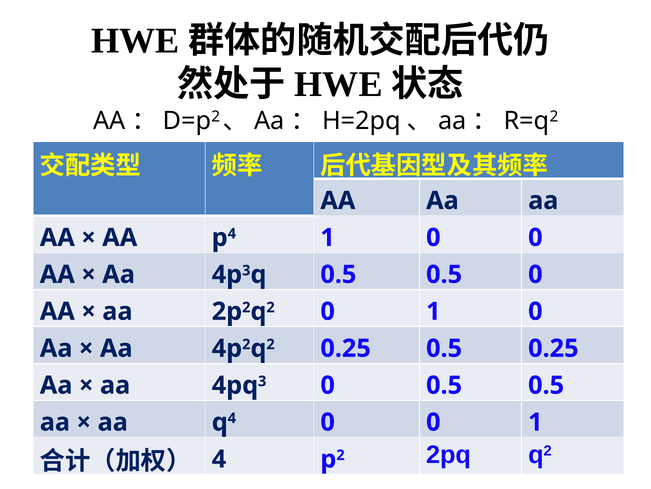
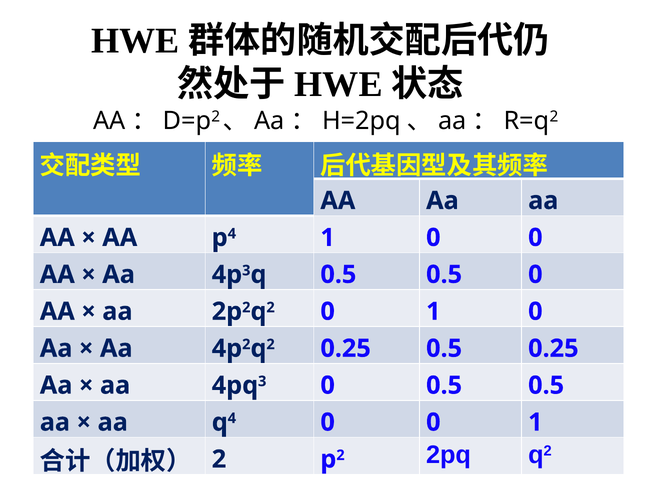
4: 4 -> 2 (219, 459)
